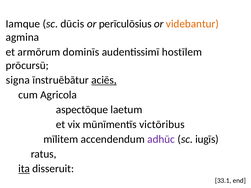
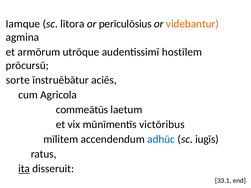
dūcis: dūcis -> lītora (72, 24)
dominīs: dominīs -> utrōque (81, 52)
signa: signa -> sorte (18, 80)
aciēs underline: present -> none (104, 80)
aspectōque: aspectōque -> commeātūs (82, 110)
adhūc colour: purple -> blue (161, 139)
